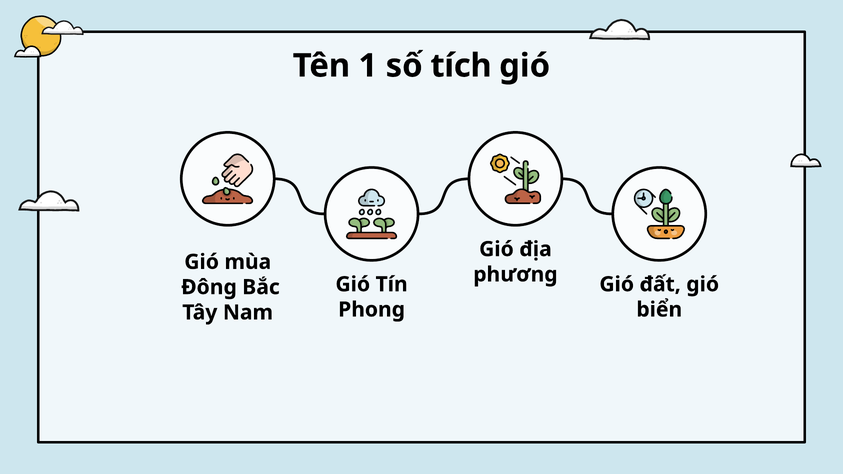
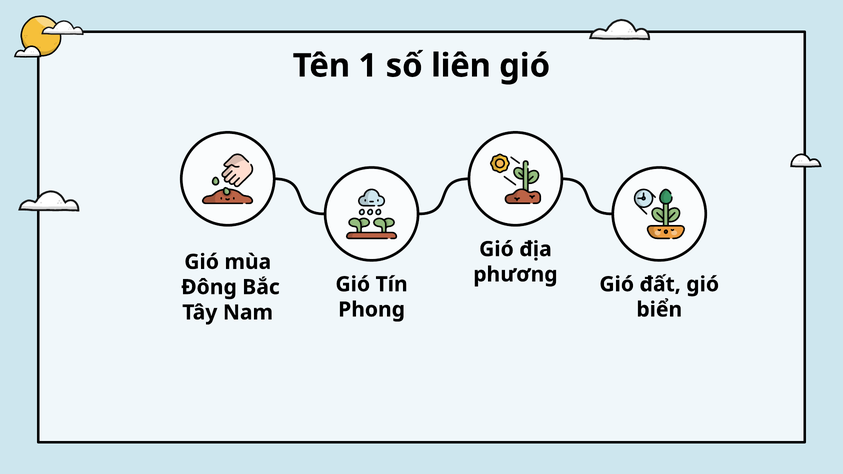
tích: tích -> liên (461, 66)
